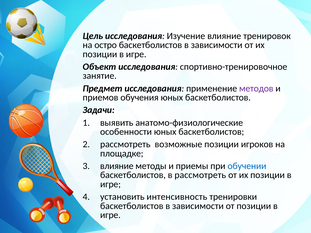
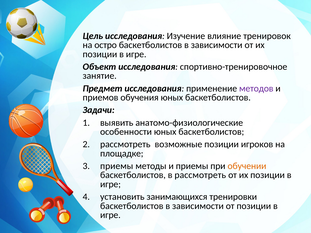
влияние: влияние -> приемы (117, 166)
обучении colour: blue -> orange (247, 166)
интенсивность: интенсивность -> занимающихся (177, 197)
